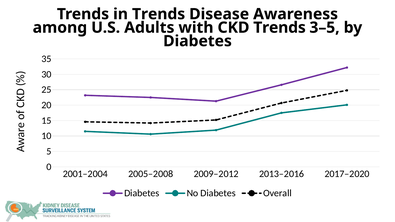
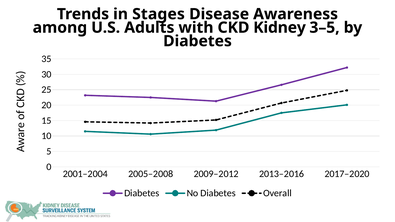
in Trends: Trends -> Stages (158, 14)
CKD Trends: Trends -> Kidney (280, 28)
